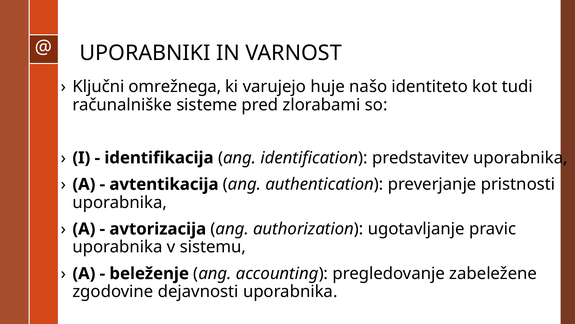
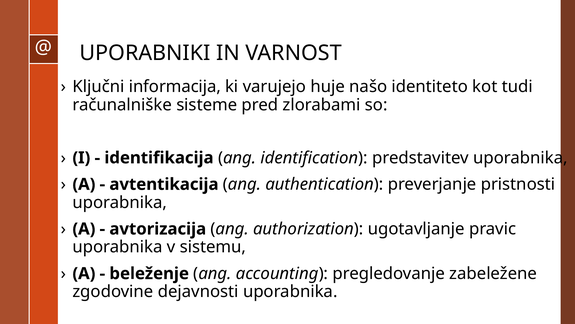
omrežnega: omrežnega -> informacija (175, 87)
